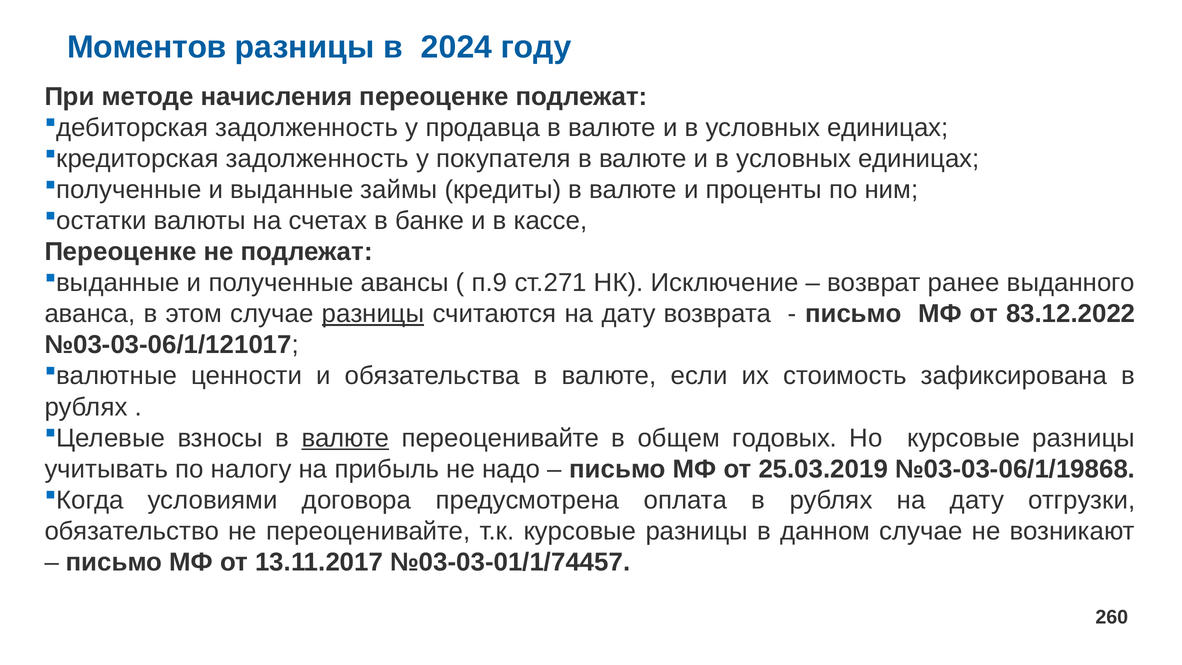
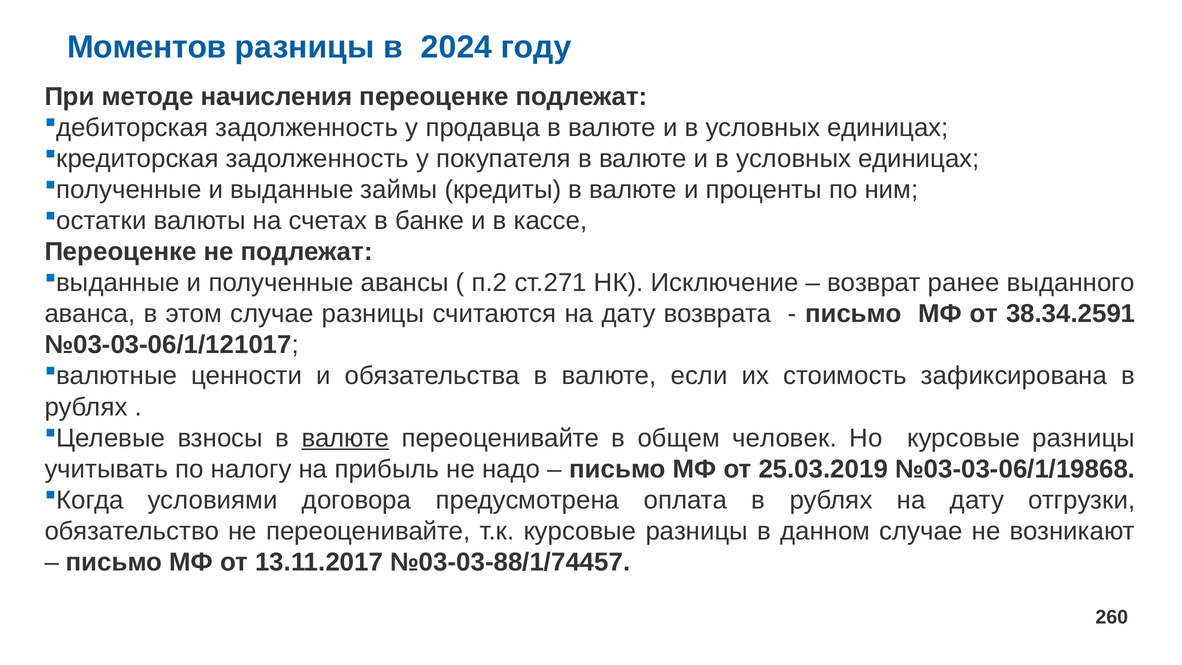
п.9: п.9 -> п.2 (490, 283)
разницы underline: present -> none (373, 314)
83.12.2022: 83.12.2022 -> 38.34.2591 (1071, 314)
годовых: годовых -> человек (785, 438)
№03-03-01/1/74457: №03-03-01/1/74457 -> №03-03-88/1/74457 (510, 562)
